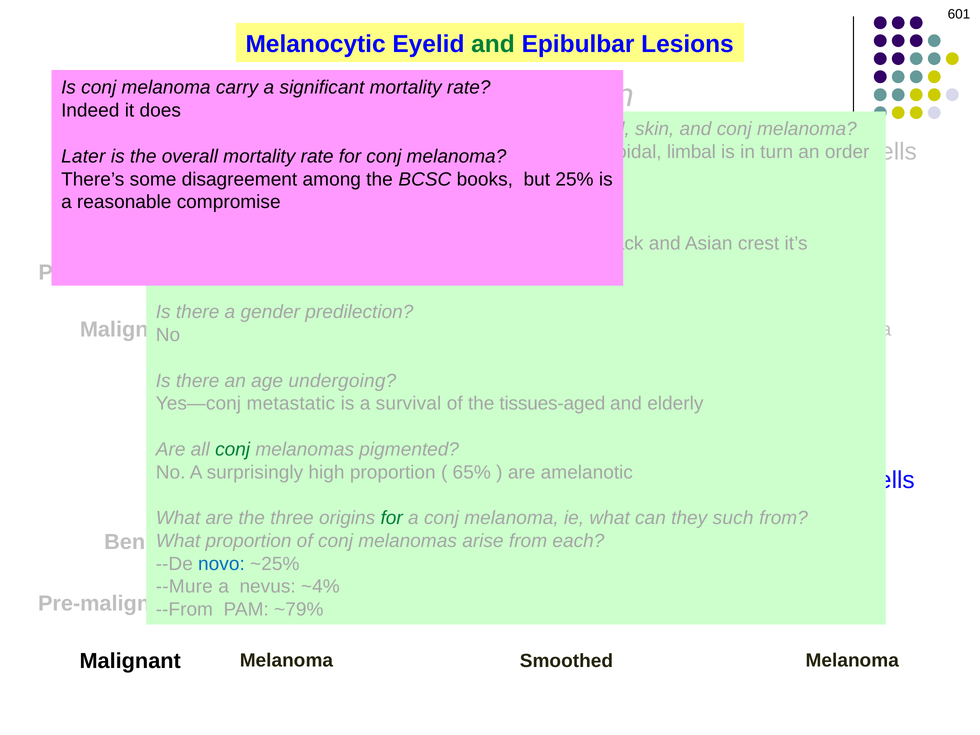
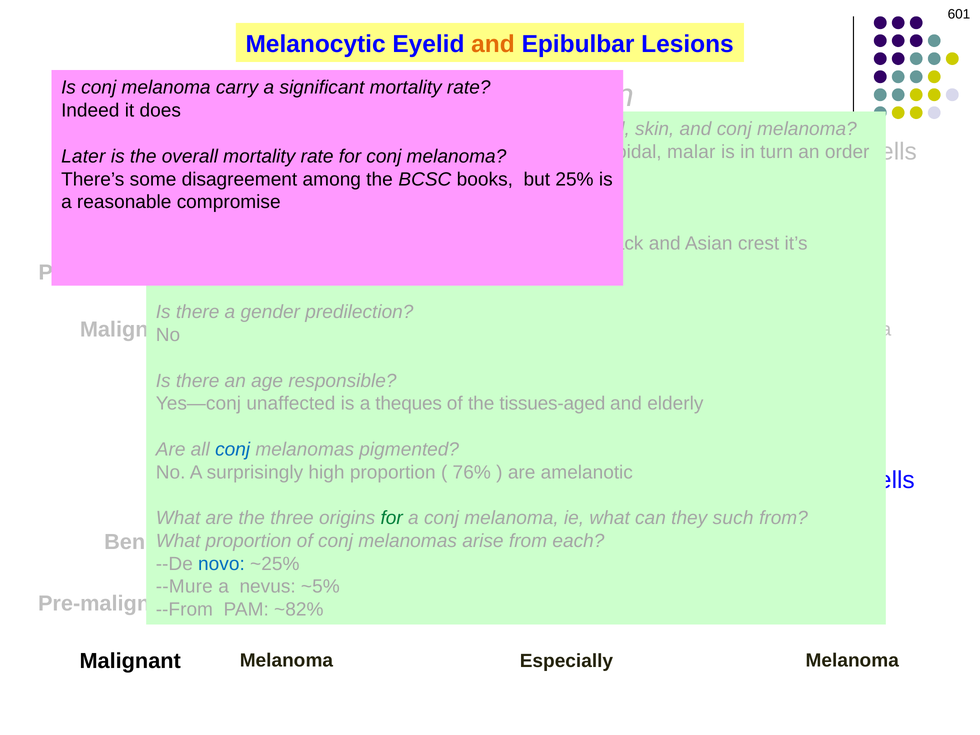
and colour: green -> orange (493, 44)
limbal: limbal -> malar (691, 152)
undergoing: undergoing -> responsible (342, 381)
Yes—conj metastatic: metastatic -> unaffected (291, 404)
survival: survival -> theques (409, 404)
conj colour: green -> blue (233, 449)
65%: 65% -> 76% (472, 472)
~4%: ~4% -> ~5% (320, 587)
~79%: ~79% -> ~82% (299, 610)
Smoothed: Smoothed -> Especially (566, 661)
